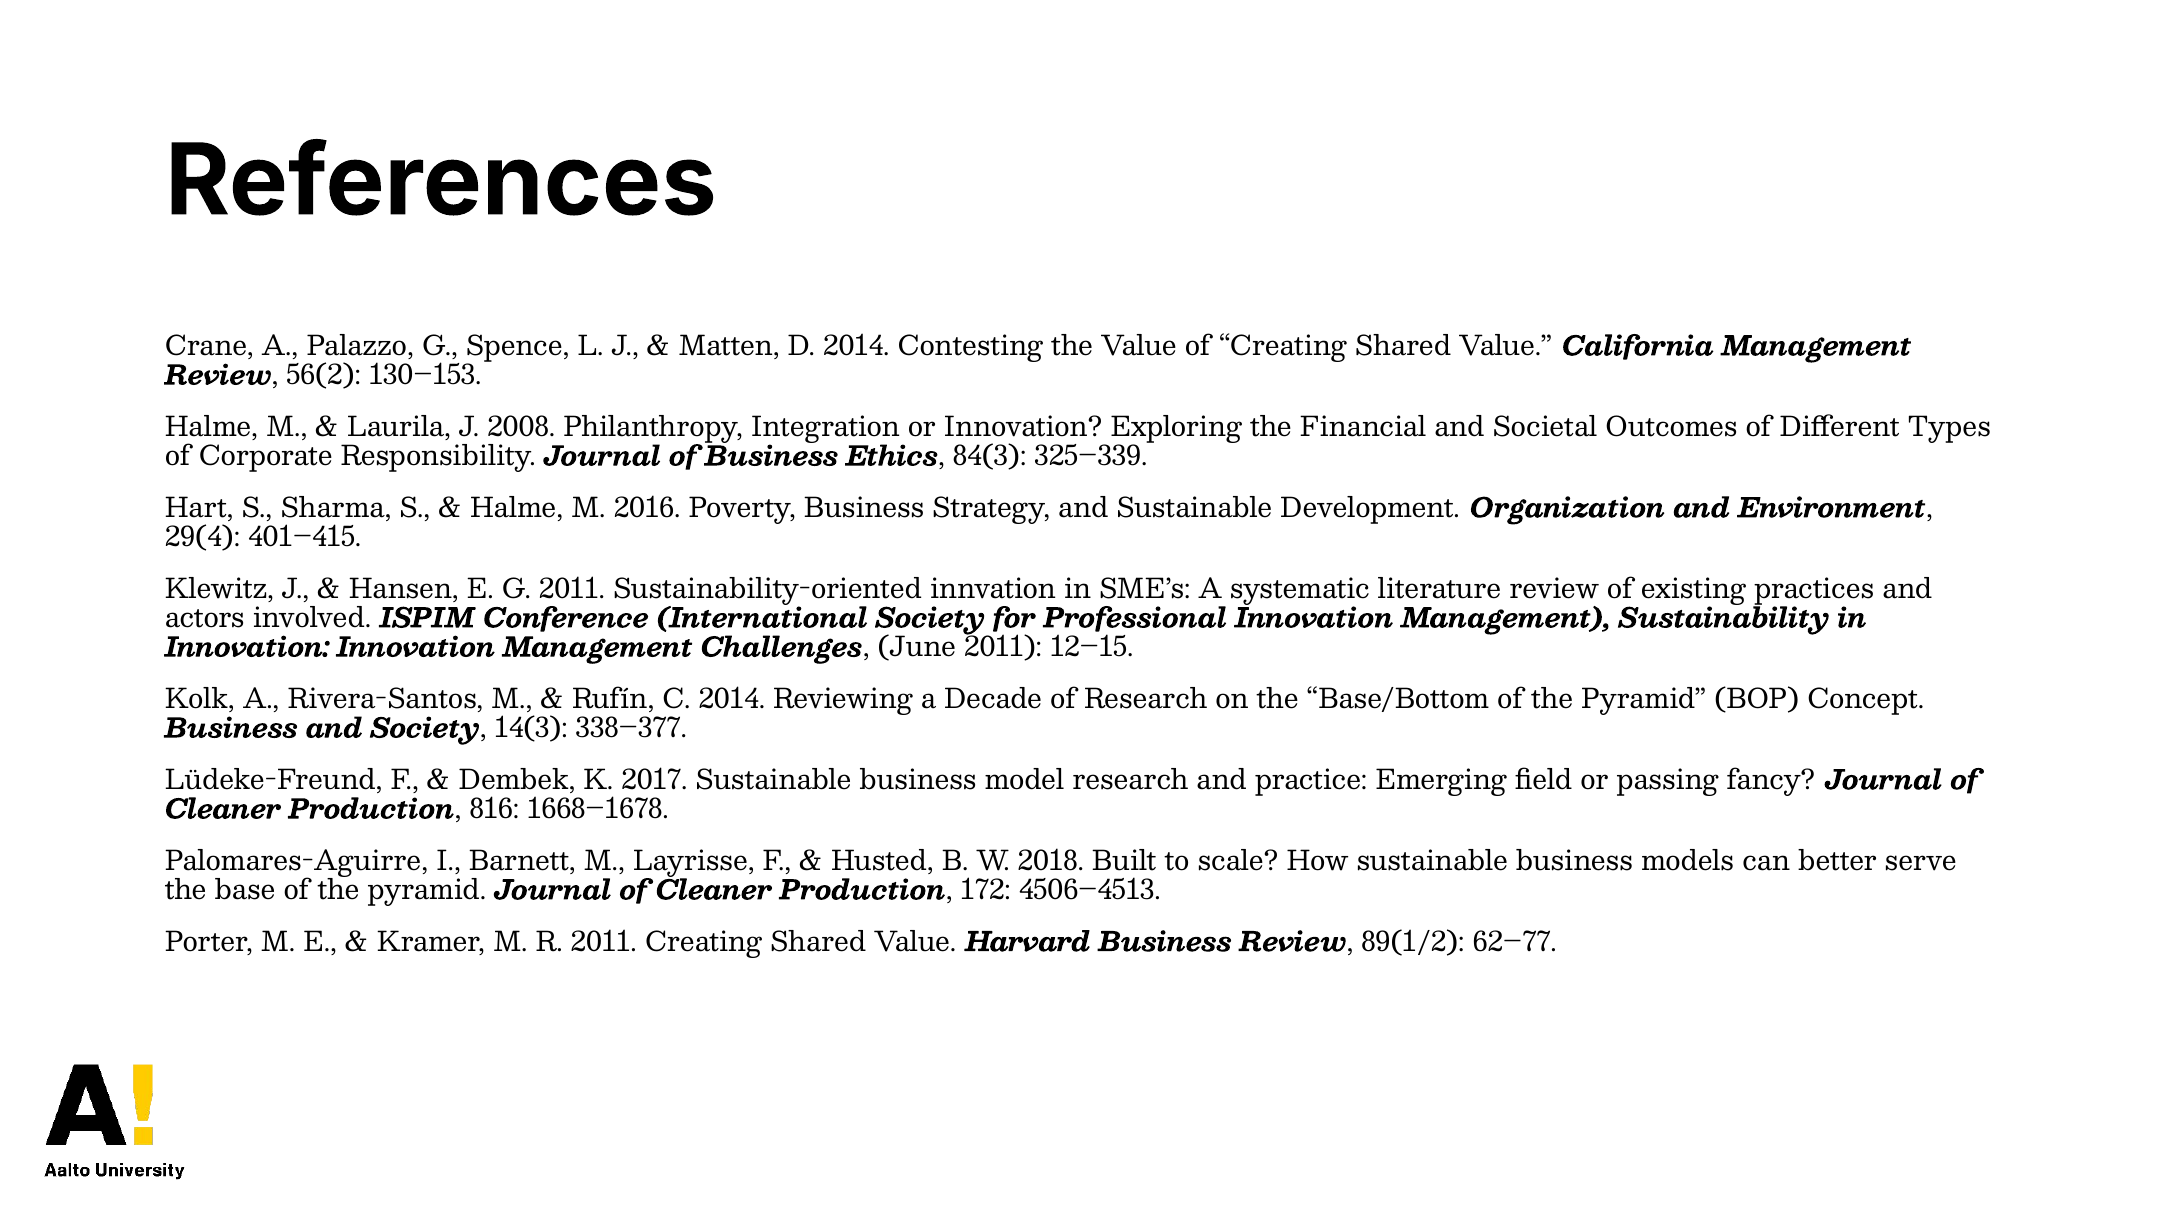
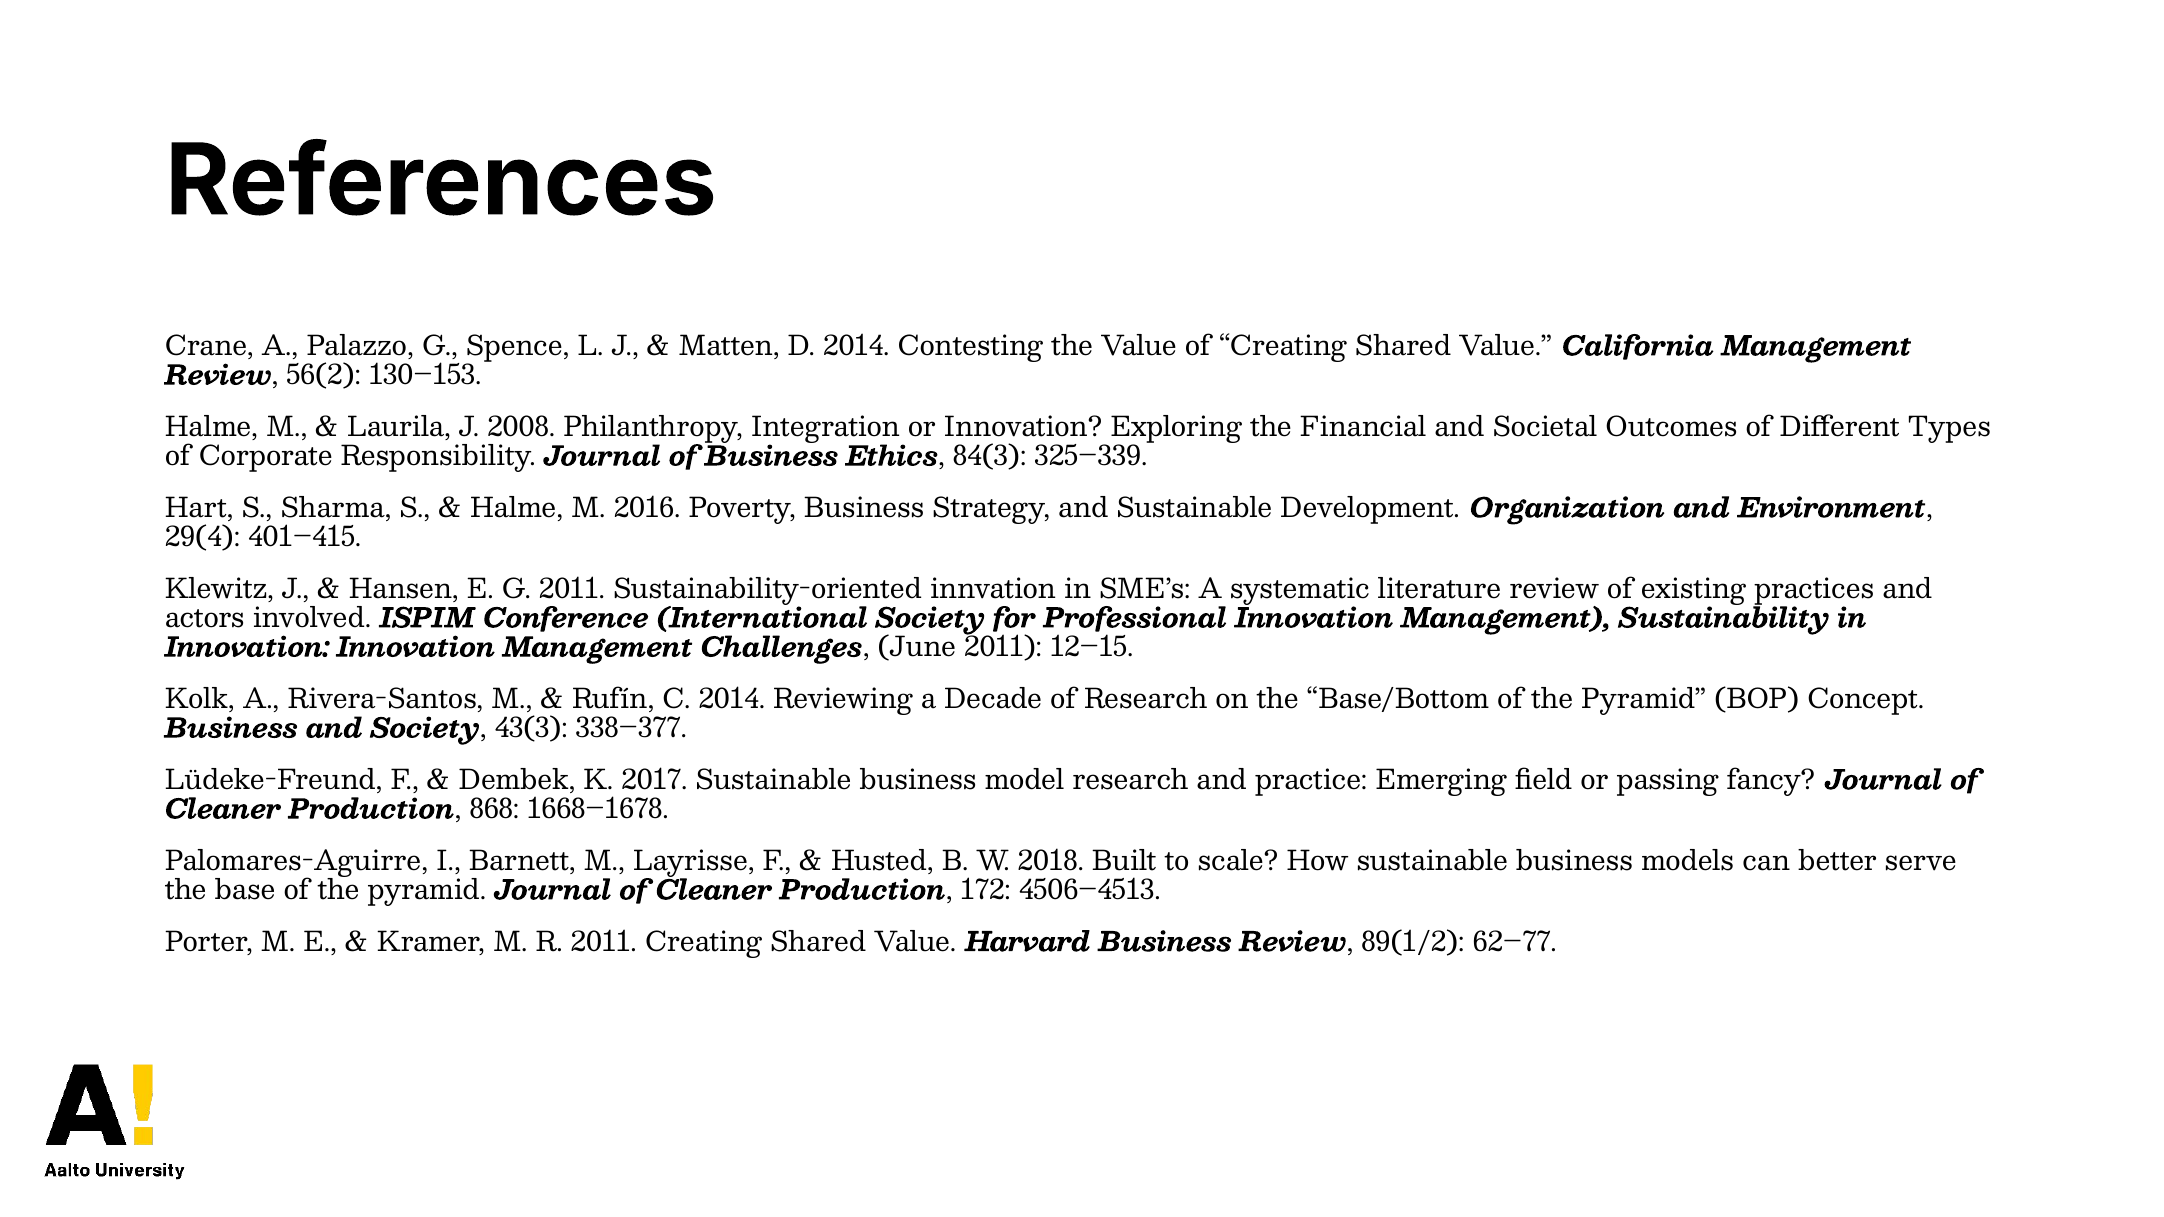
14(3: 14(3 -> 43(3 (531, 729)
816: 816 -> 868 (494, 810)
